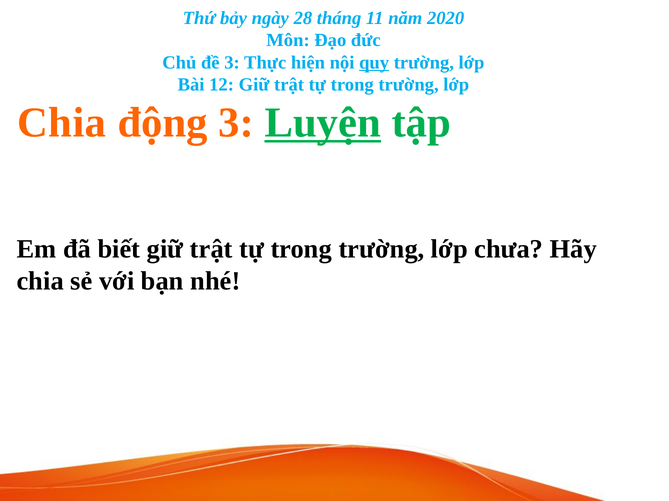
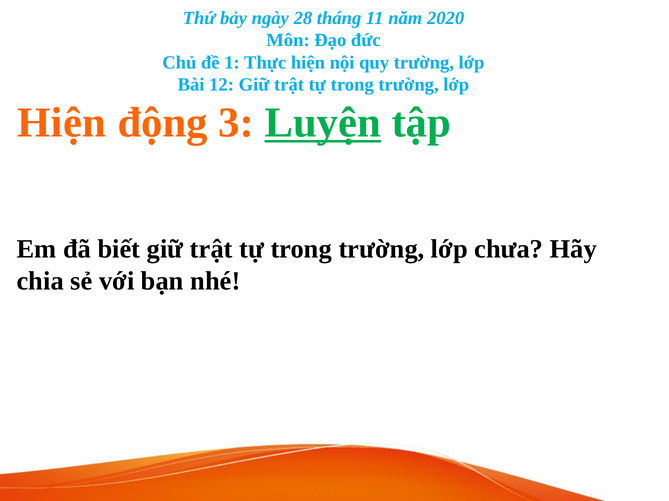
đề 3: 3 -> 1 (232, 63)
quy underline: present -> none (374, 63)
Chia: Chia -> Hiện (62, 123)
